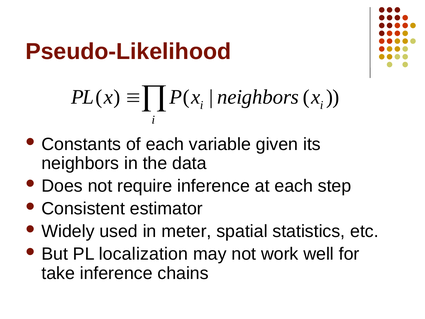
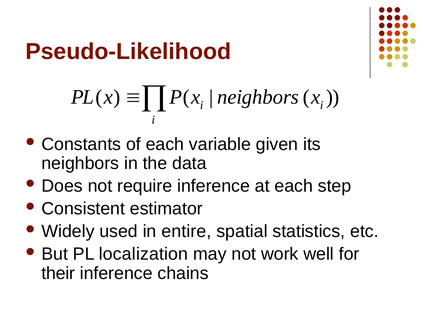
meter: meter -> entire (186, 231)
take: take -> their (58, 273)
